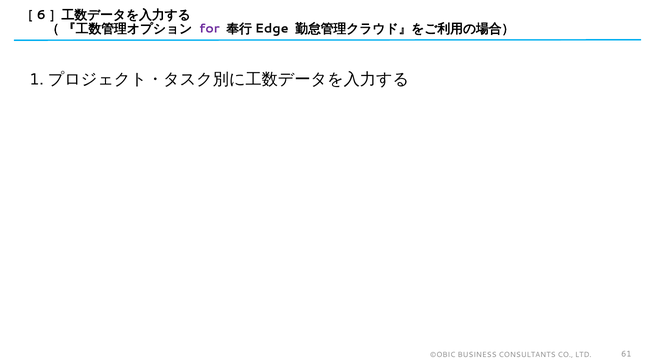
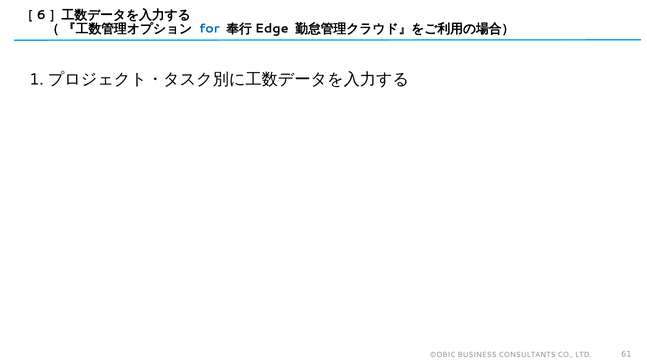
for colour: purple -> blue (209, 29)
